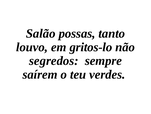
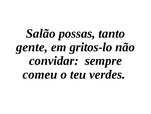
louvo: louvo -> gente (32, 47)
segredos: segredos -> convidar (54, 60)
saírem: saírem -> comeu (40, 74)
